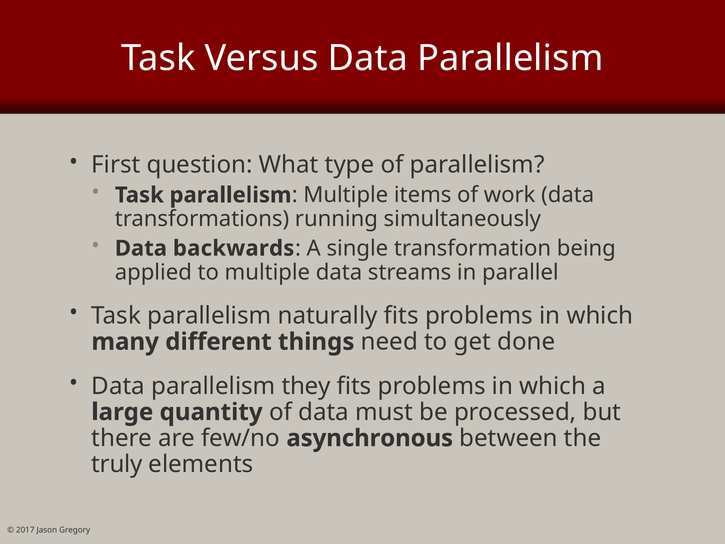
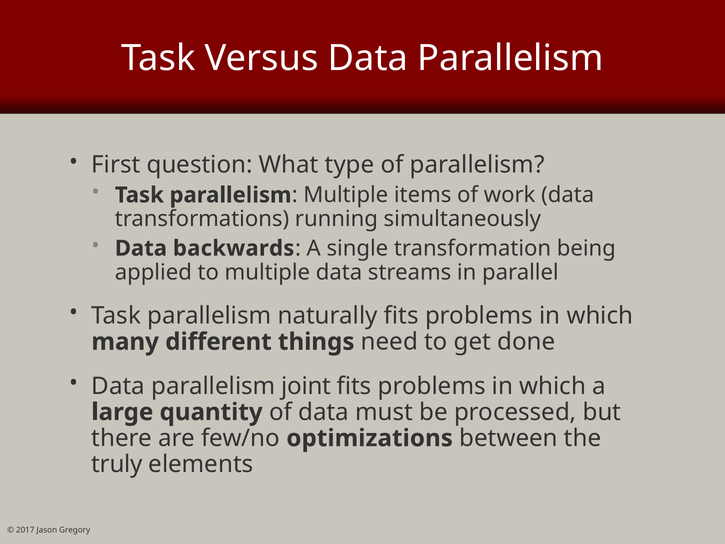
they: they -> joint (306, 386)
asynchronous: asynchronous -> optimizations (370, 438)
